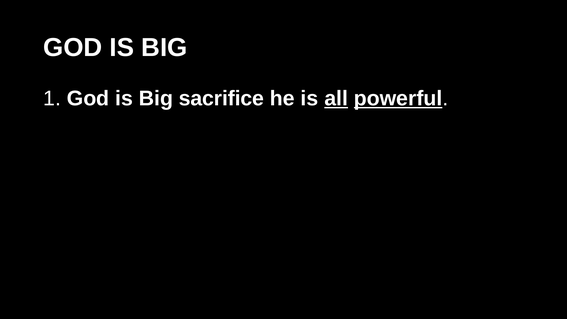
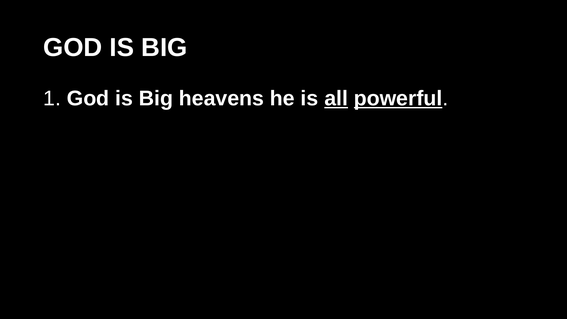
sacrifice: sacrifice -> heavens (221, 98)
